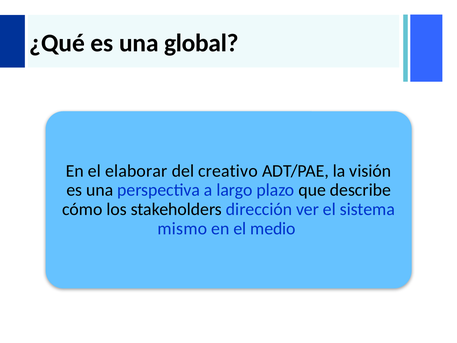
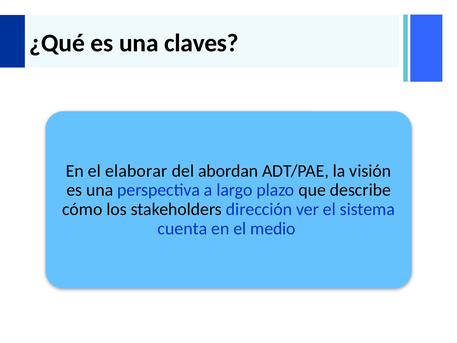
global: global -> claves (201, 43)
creativo: creativo -> abordan (228, 171)
mismo: mismo -> cuenta (182, 228)
